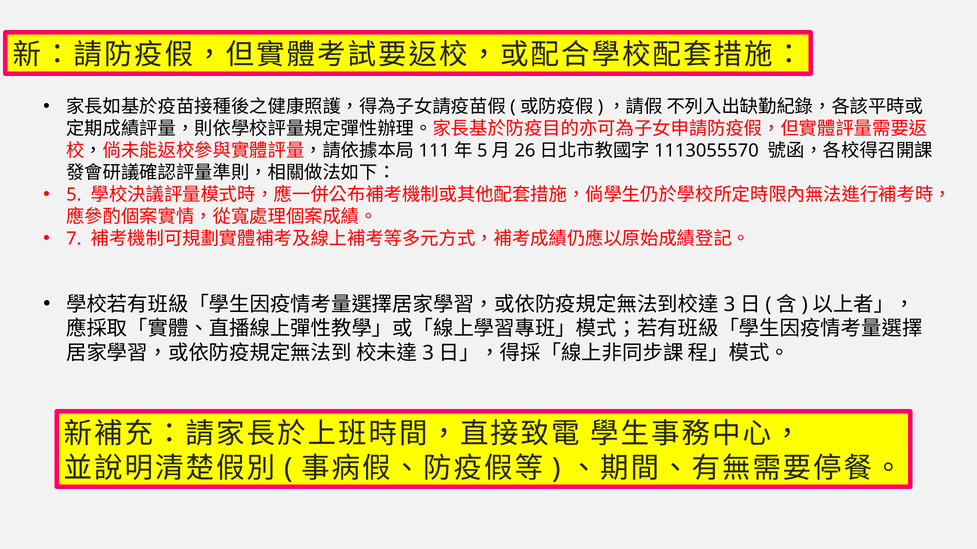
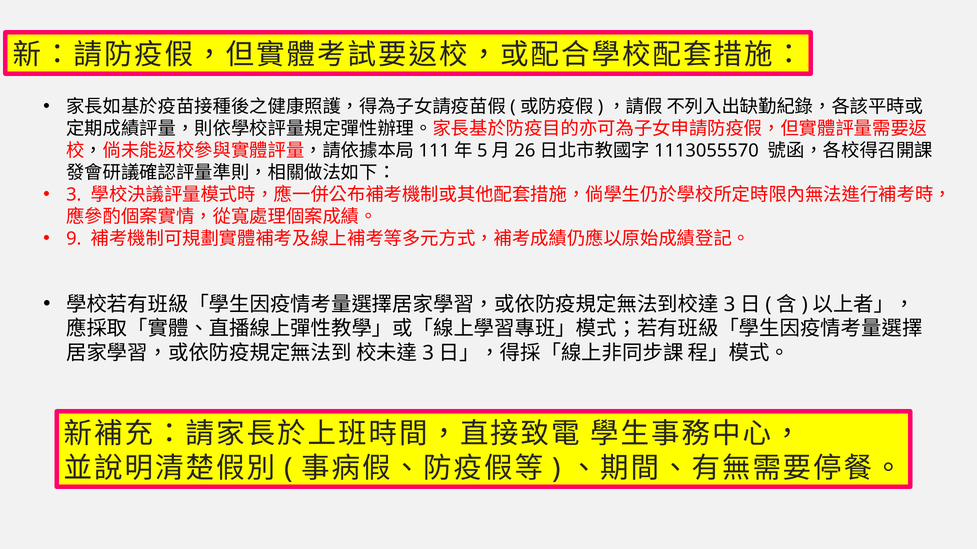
5: 5 -> 3 (74, 195)
7: 7 -> 9 (74, 239)
